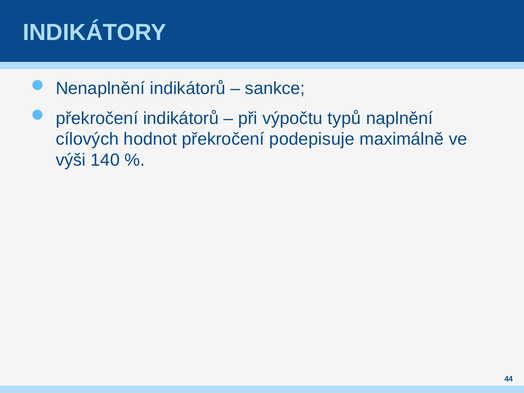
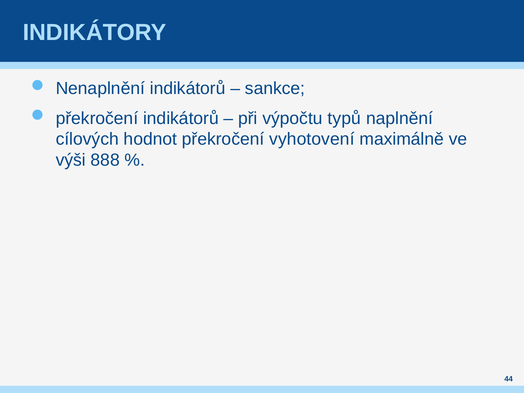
podepisuje: podepisuje -> vyhotovení (312, 139)
140: 140 -> 888 (105, 160)
